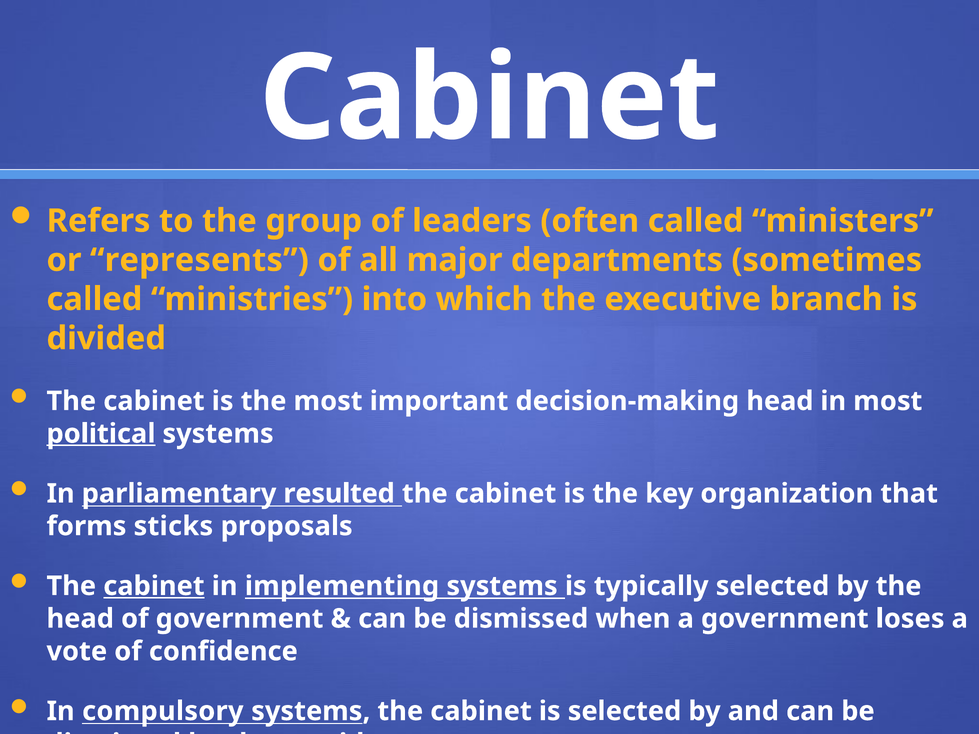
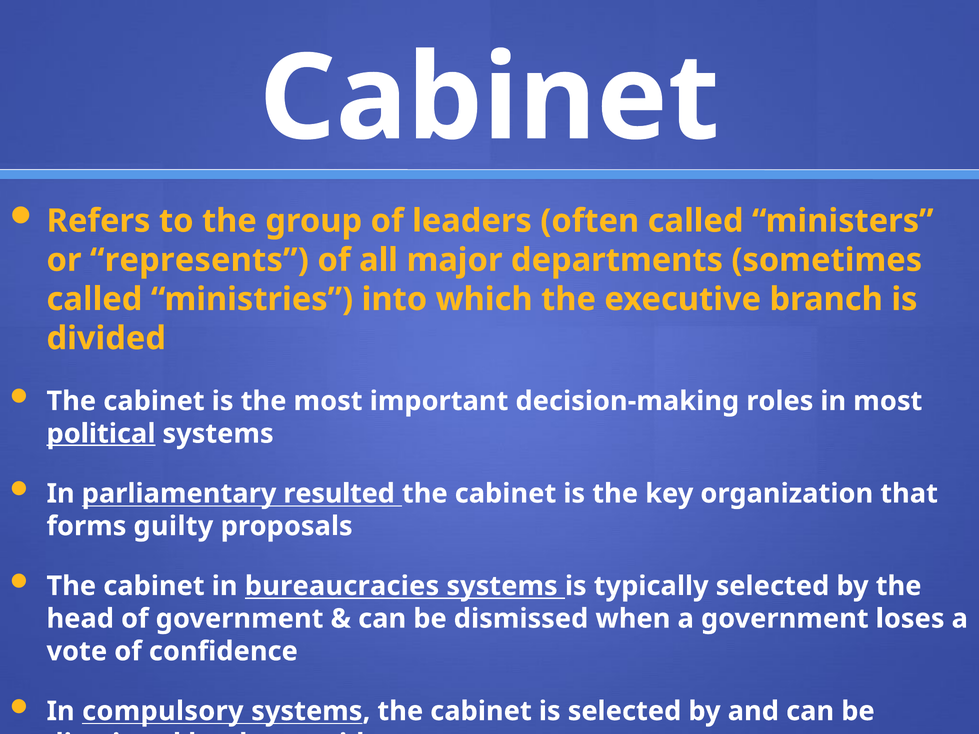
decision-making head: head -> roles (780, 401)
sticks: sticks -> guilty (173, 526)
cabinet underline: present -> none (154, 586)
implementing: implementing -> bureaucracies (342, 586)
